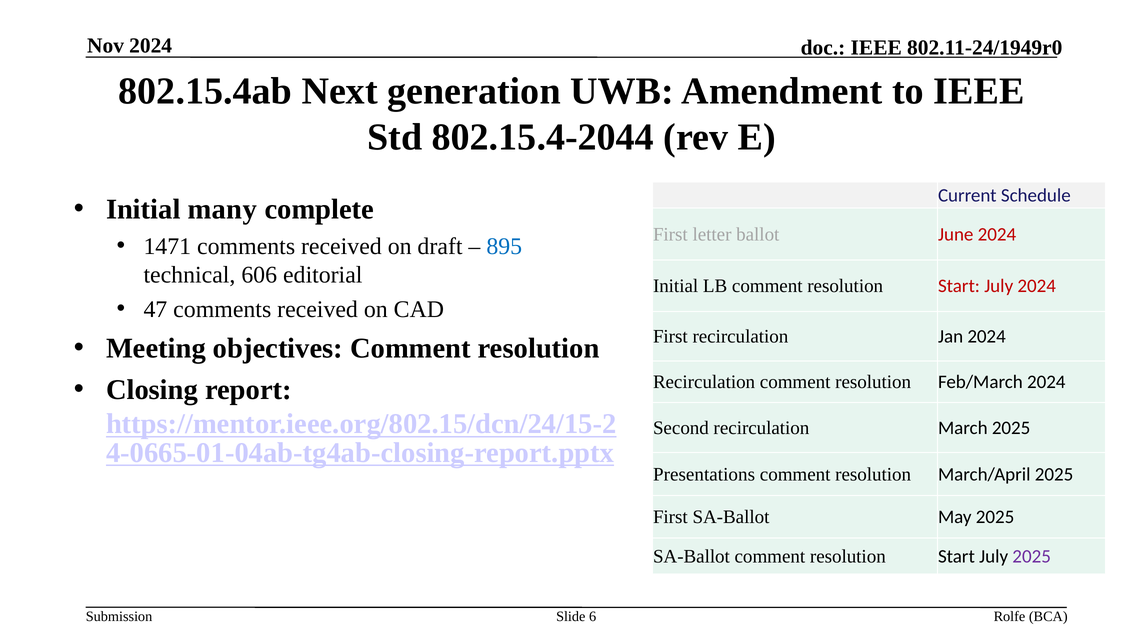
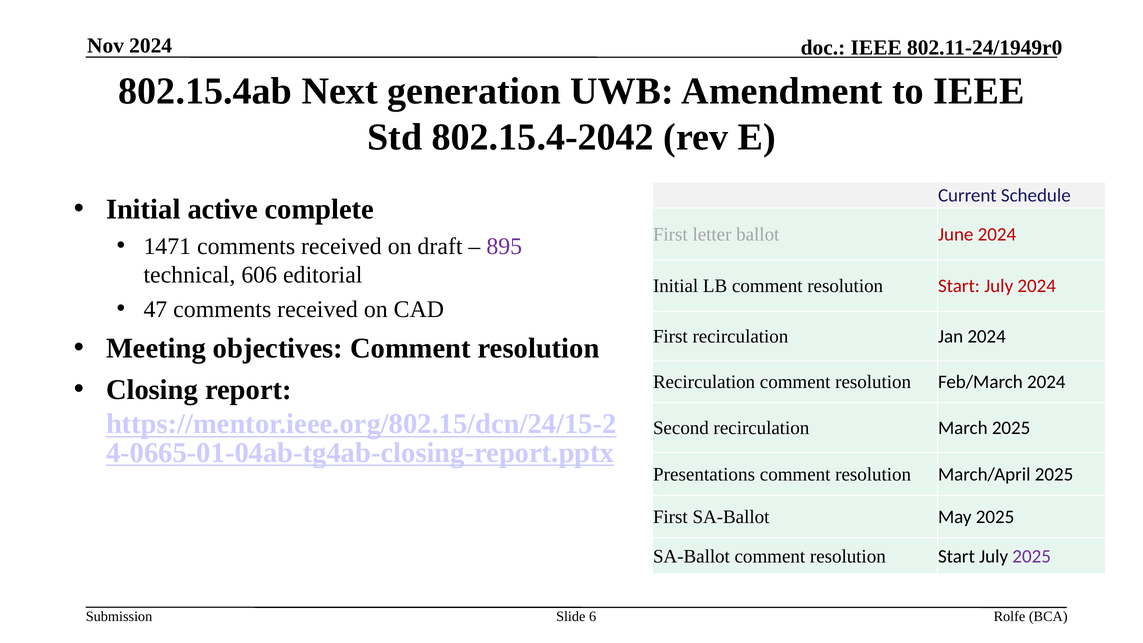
802.15.4-2044: 802.15.4-2044 -> 802.15.4-2042 (543, 137)
many: many -> active (223, 209)
895 colour: blue -> purple (504, 246)
